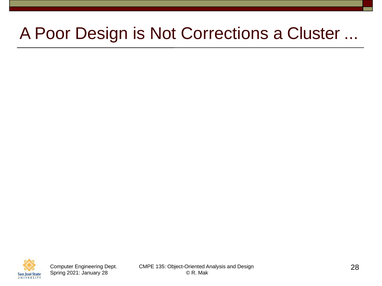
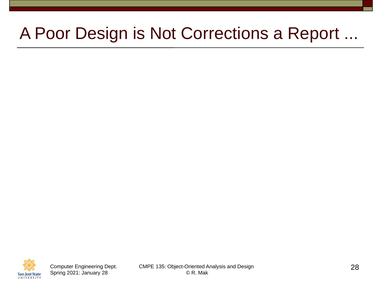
Cluster: Cluster -> Report (313, 34)
